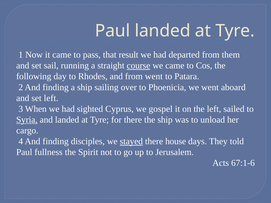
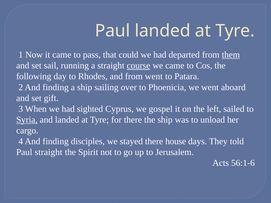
result: result -> could (129, 55)
them underline: none -> present (231, 55)
set left: left -> gift (51, 98)
stayed underline: present -> none (131, 142)
Paul fullness: fullness -> straight (49, 152)
67:1-6: 67:1-6 -> 56:1-6 (243, 163)
